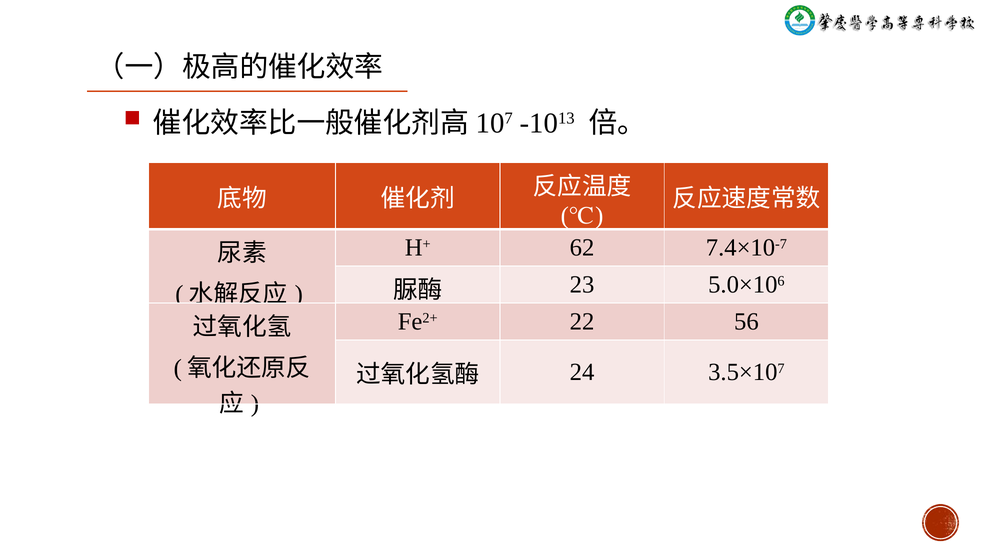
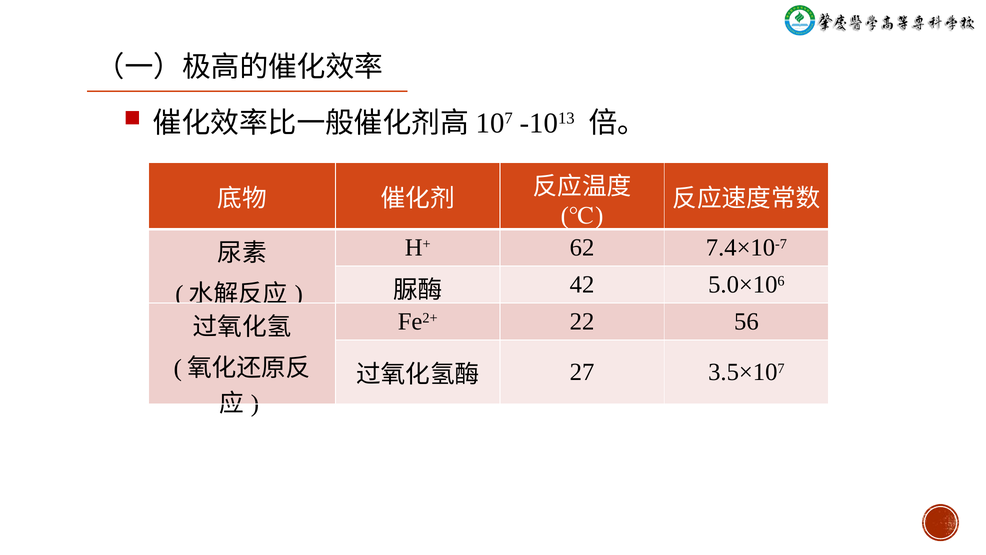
23: 23 -> 42 (582, 285)
24: 24 -> 27 (582, 372)
